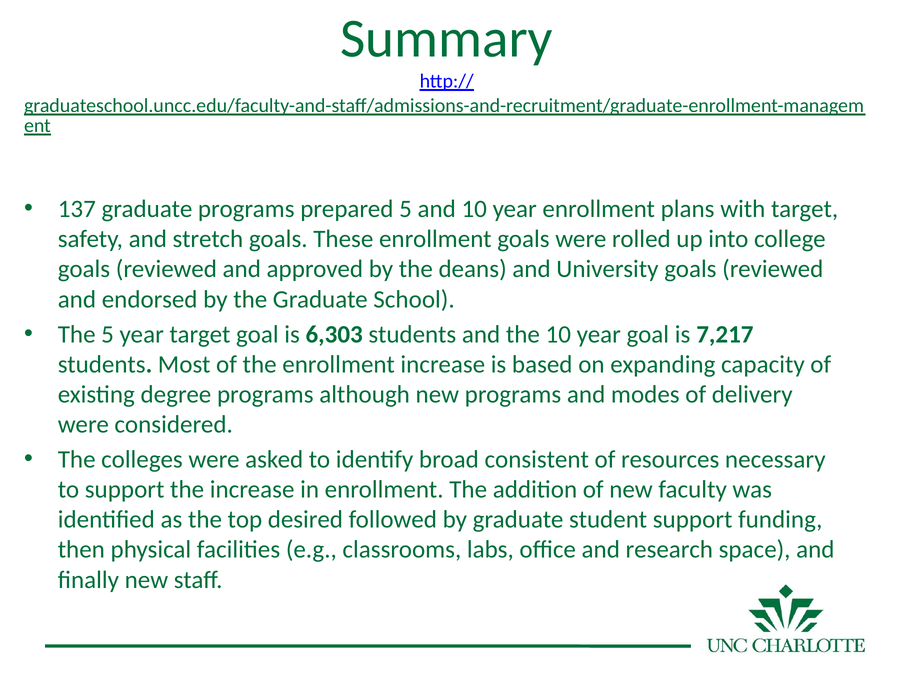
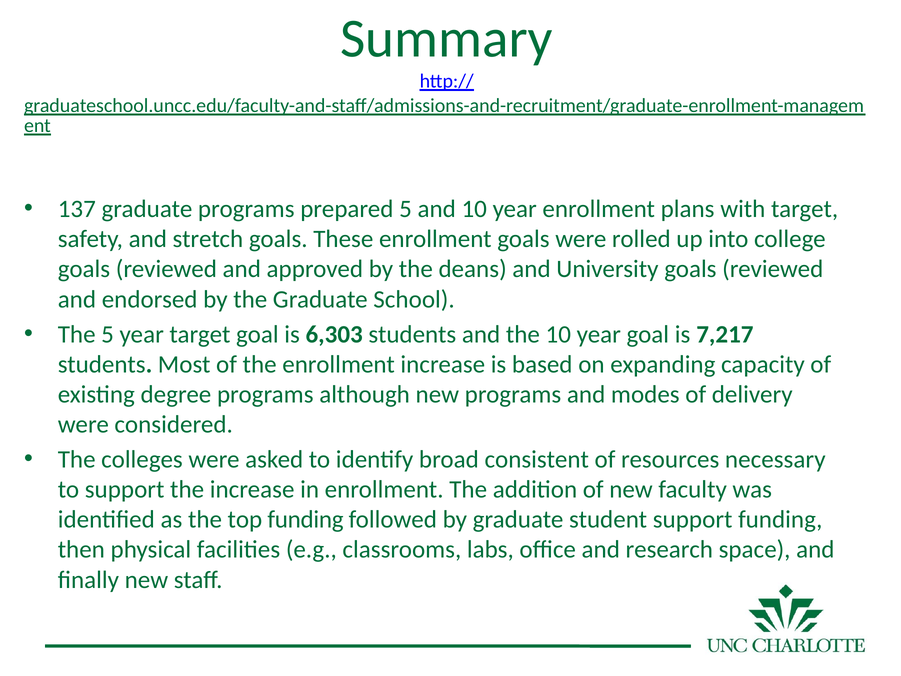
top desired: desired -> funding (306, 519)
